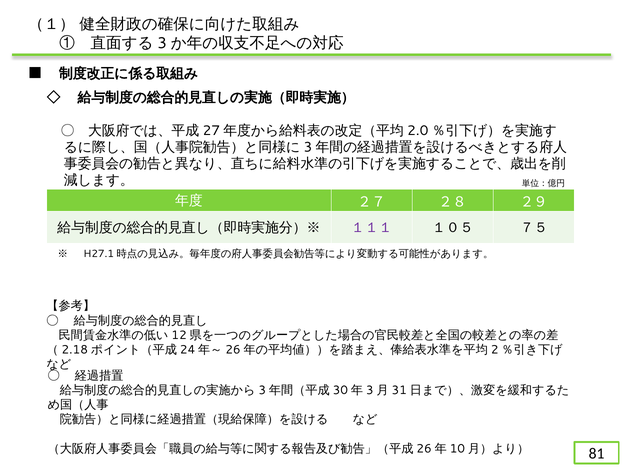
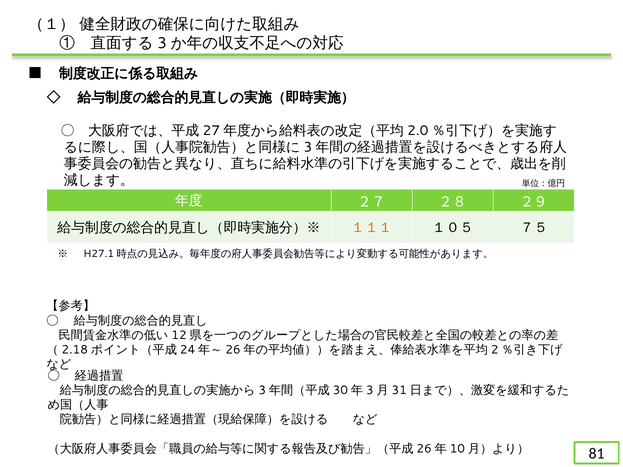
１１１ colour: purple -> orange (372, 228)
